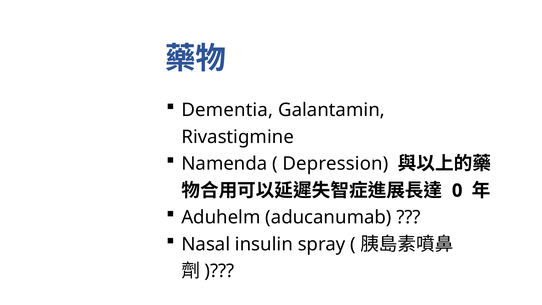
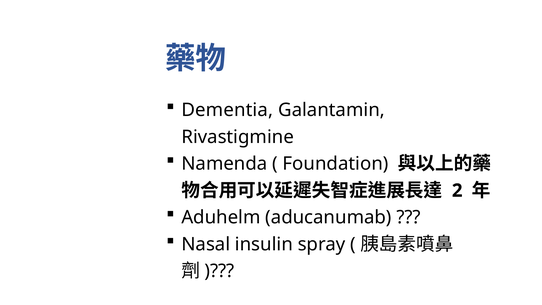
Depression: Depression -> Foundation (336, 164)
0: 0 -> 2 (457, 191)
